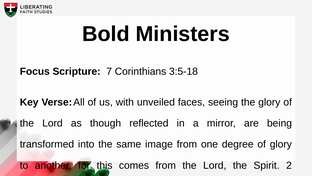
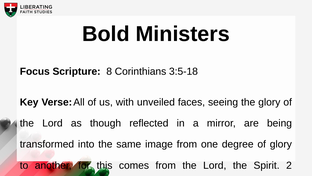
7: 7 -> 8 (109, 71)
